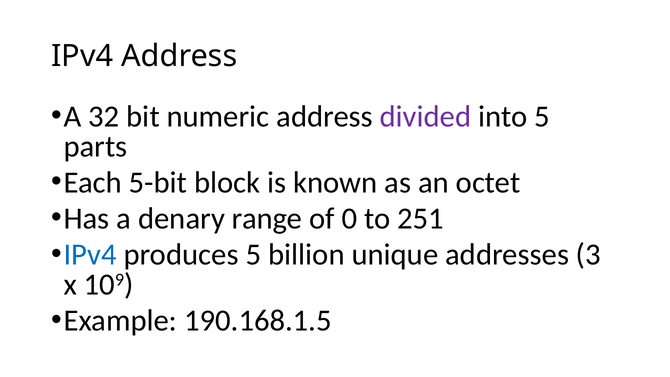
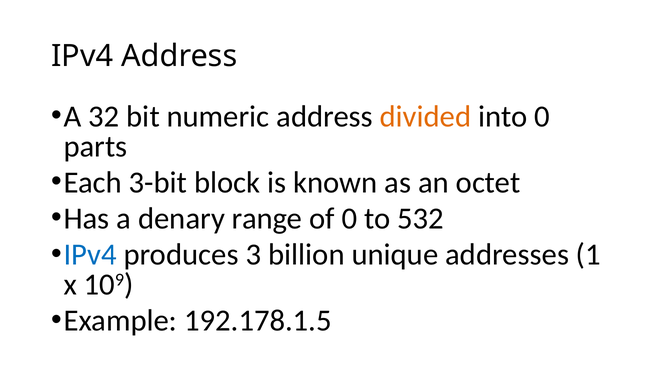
divided colour: purple -> orange (426, 117)
into 5: 5 -> 0 (542, 117)
5-bit: 5-bit -> 3-bit (158, 183)
251: 251 -> 532 (421, 219)
produces 5: 5 -> 3 (253, 255)
3: 3 -> 1 (588, 255)
190.168.1.5: 190.168.1.5 -> 192.178.1.5 (258, 321)
